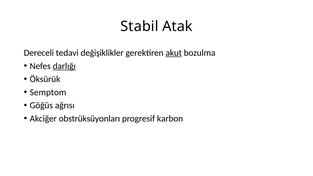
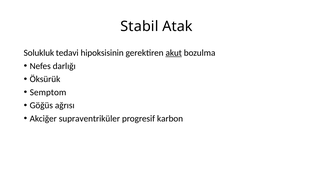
Dereceli: Dereceli -> Solukluk (39, 53)
değişiklikler: değişiklikler -> hipoksisinin (102, 53)
darlığı underline: present -> none (64, 66)
obstrüksüyonları: obstrüksüyonları -> supraventriküler (89, 119)
